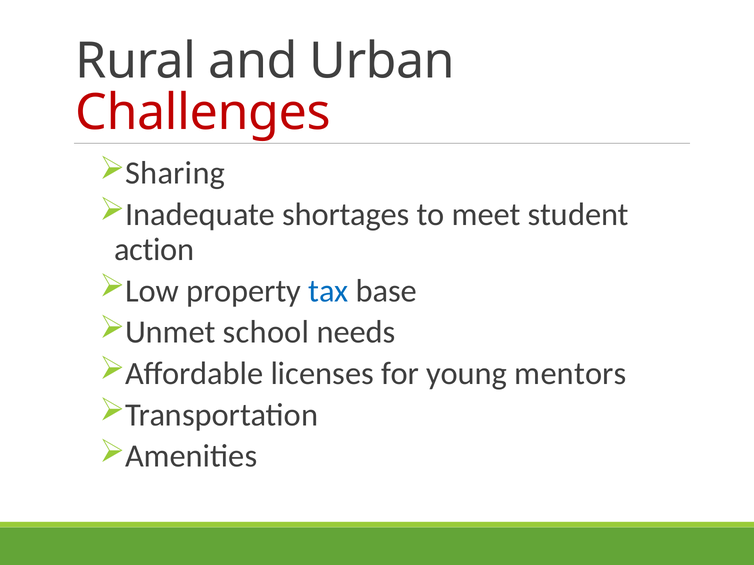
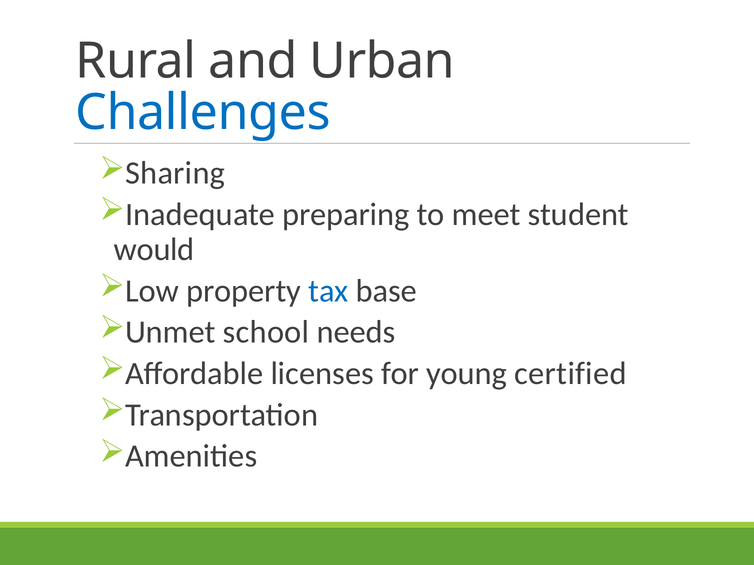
Challenges colour: red -> blue (203, 113)
shortages: shortages -> preparing (346, 215)
action: action -> would (154, 250)
mentors: mentors -> certified (571, 374)
